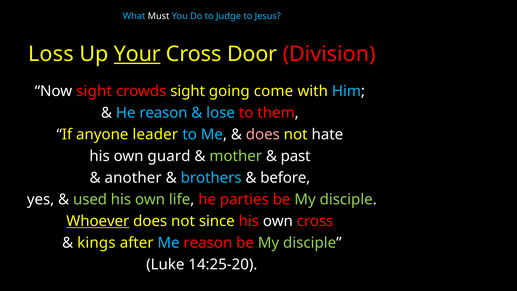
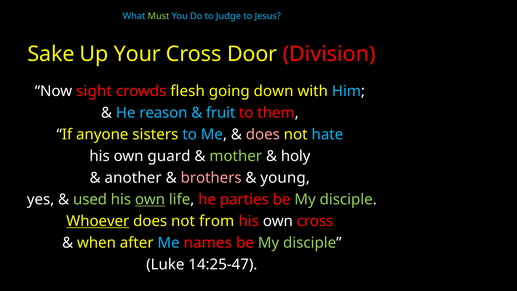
Must colour: white -> light green (159, 16)
Loss: Loss -> Sake (51, 54)
Your underline: present -> none (137, 54)
crowds sight: sight -> flesh (188, 91)
come: come -> down (274, 91)
lose: lose -> fruit (221, 113)
leader: leader -> sisters (155, 134)
hate colour: white -> light blue (327, 134)
past: past -> holy (296, 156)
brothers colour: light blue -> pink (211, 178)
before: before -> young (285, 178)
own underline: none -> present (150, 199)
since: since -> from (217, 221)
kings: kings -> when (96, 243)
Me reason: reason -> names (208, 243)
14:25-20: 14:25-20 -> 14:25-47 (223, 264)
